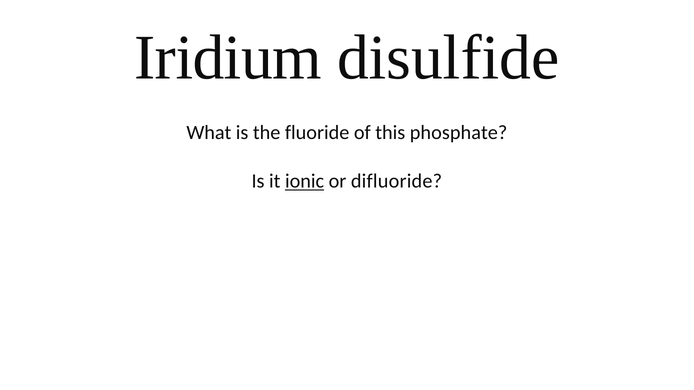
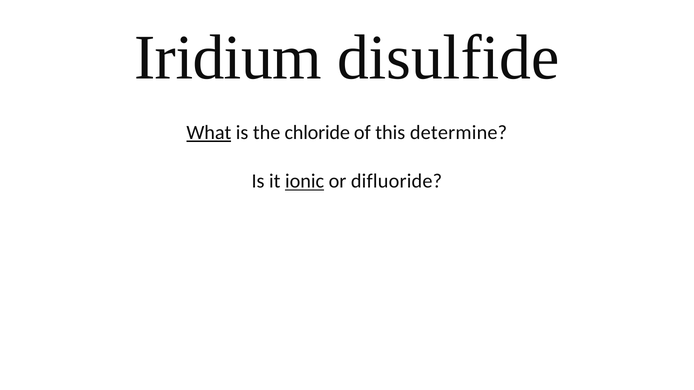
What underline: none -> present (209, 133)
fluoride: fluoride -> chloride (317, 133)
phosphate: phosphate -> determine (458, 133)
